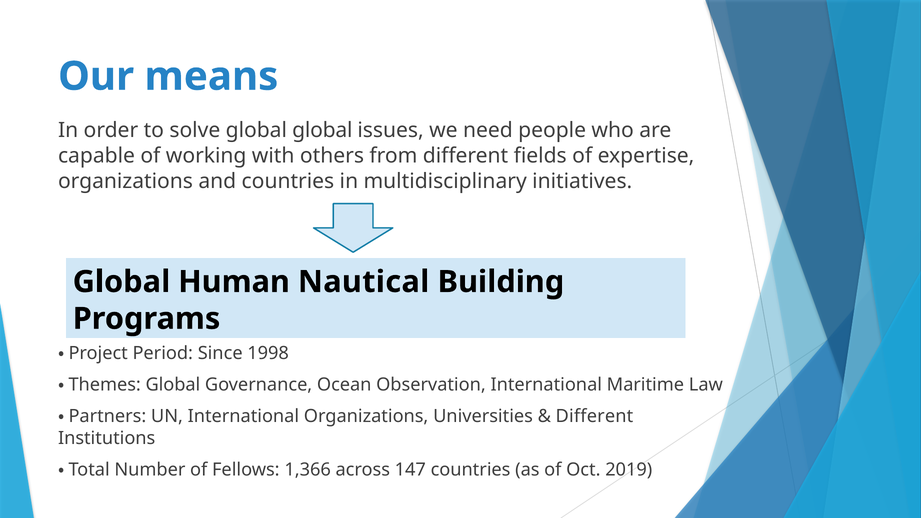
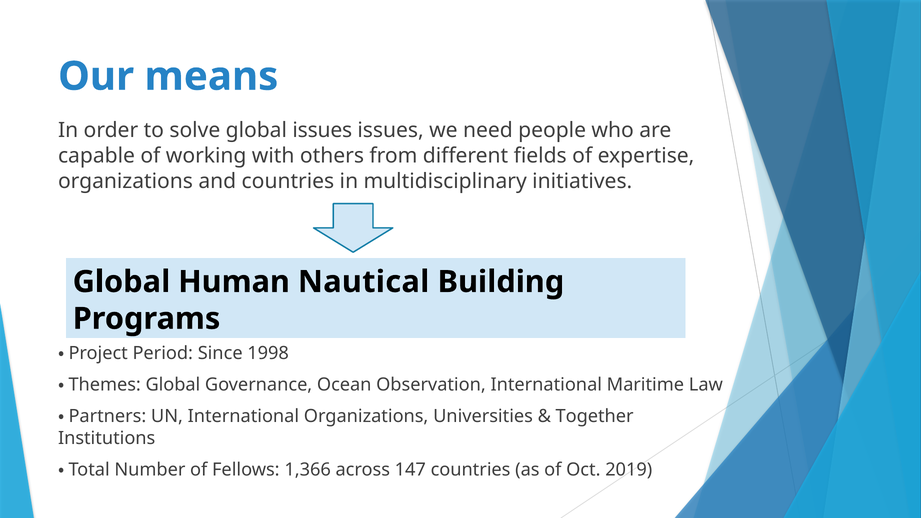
global global: global -> issues (322, 131)
Different: Different -> Together (595, 416)
